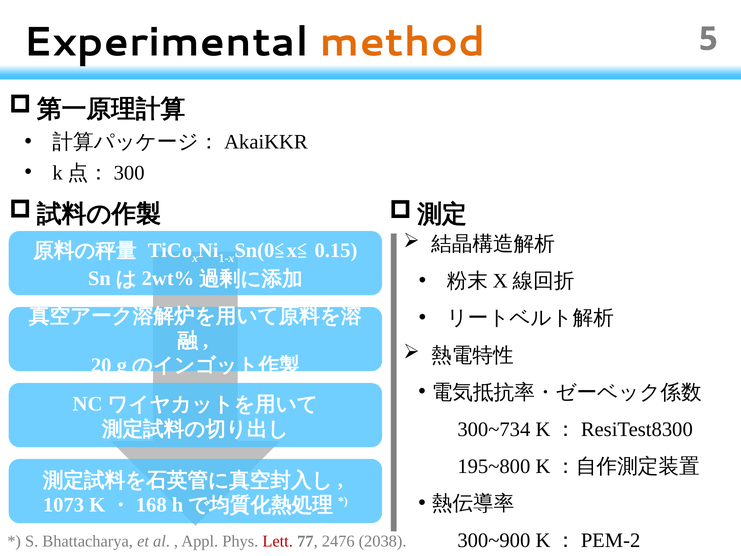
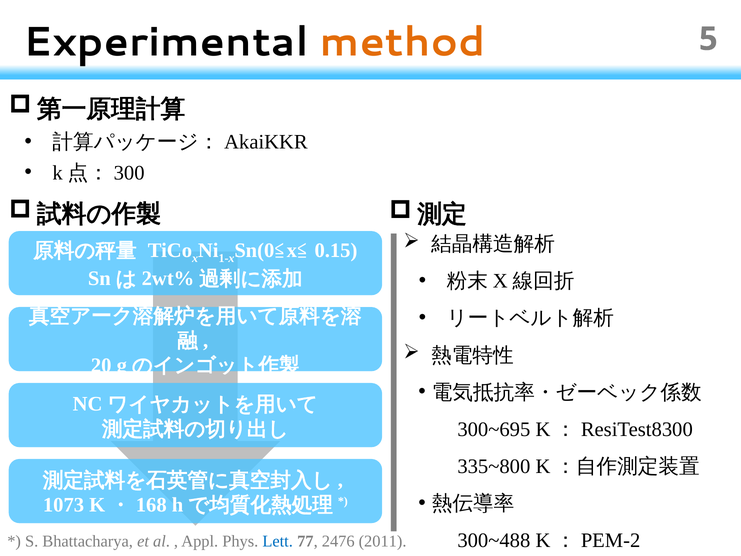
300~734: 300~734 -> 300~695 (494, 429)
195~800: 195~800 -> 335~800 (494, 466)
300~900: 300~900 -> 300~488 (494, 540)
Lett colour: red -> blue (278, 541)
2038: 2038 -> 2011 (383, 541)
